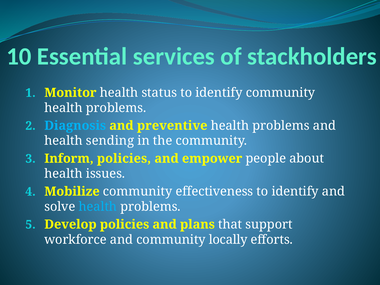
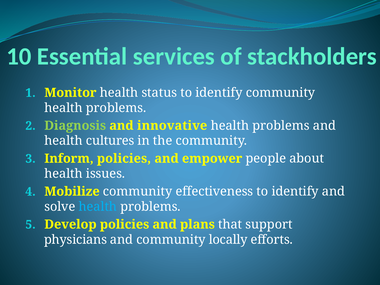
Diagnosis colour: light blue -> light green (75, 126)
preventive: preventive -> innovative (172, 126)
sending: sending -> cultures (110, 141)
workforce: workforce -> physicians (76, 240)
